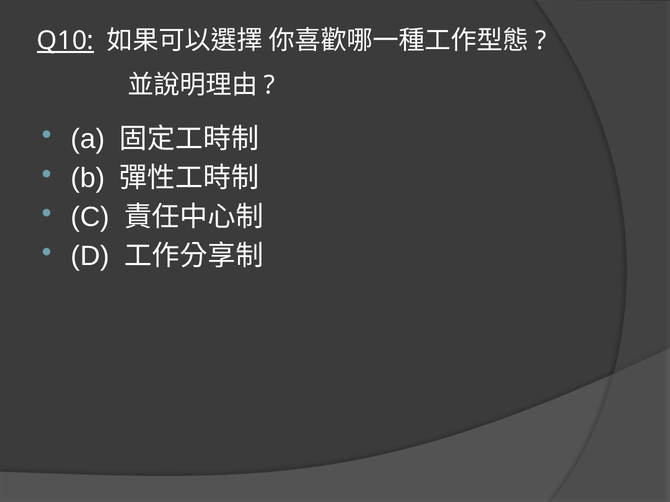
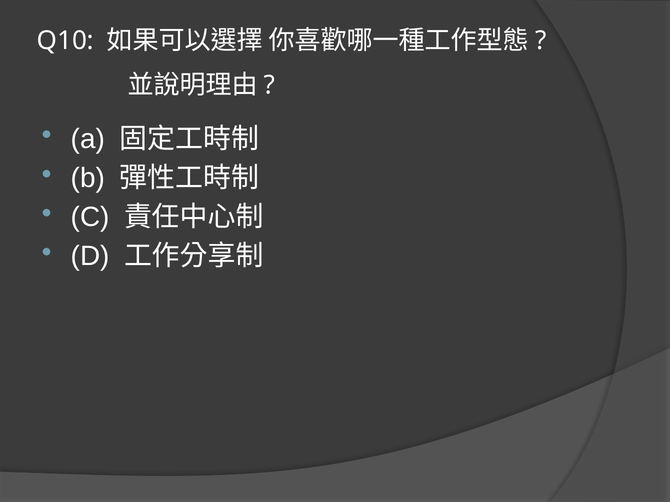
Q10 underline: present -> none (65, 41)
